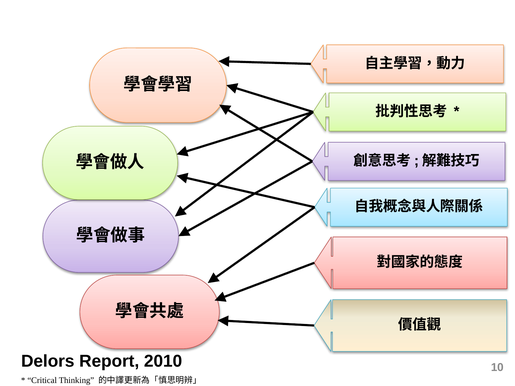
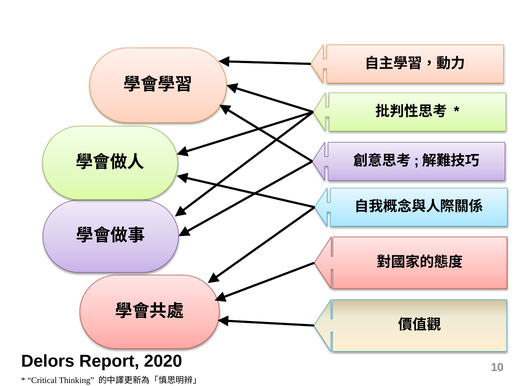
2010: 2010 -> 2020 (163, 361)
